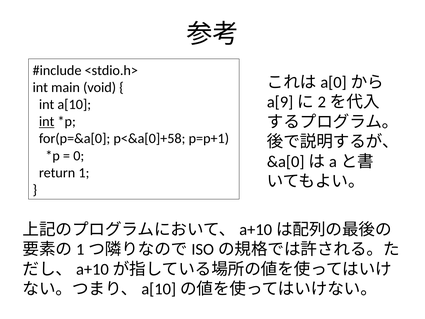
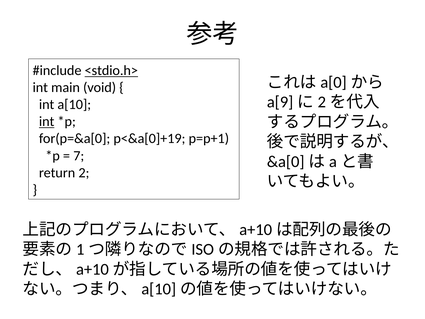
<stdio.h> underline: none -> present (111, 71)
p<&a[0]+58: p<&a[0]+58 -> p<&a[0]+19 (149, 139)
0: 0 -> 7 (79, 156)
1: 1 -> 2 (84, 173)
